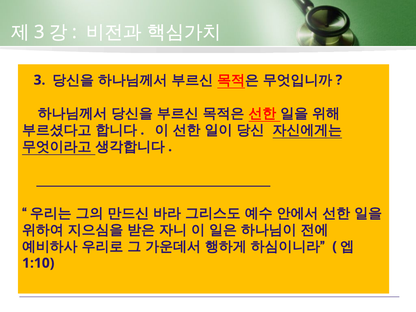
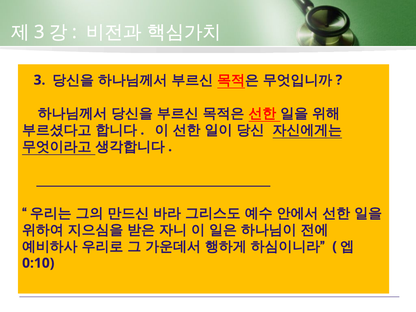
1:10: 1:10 -> 0:10 (38, 263)
